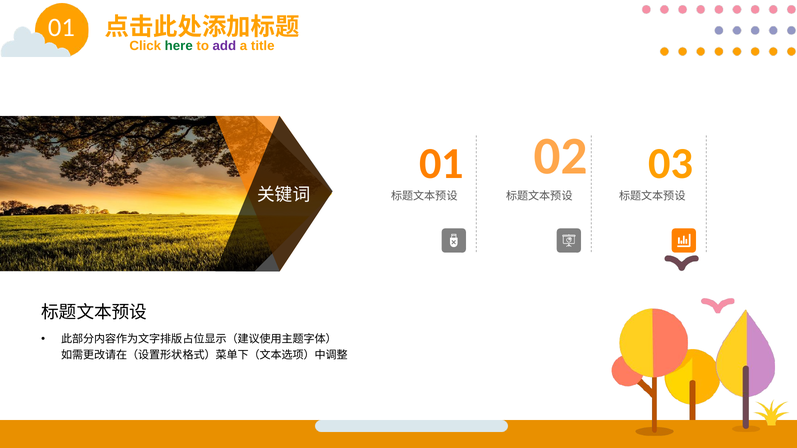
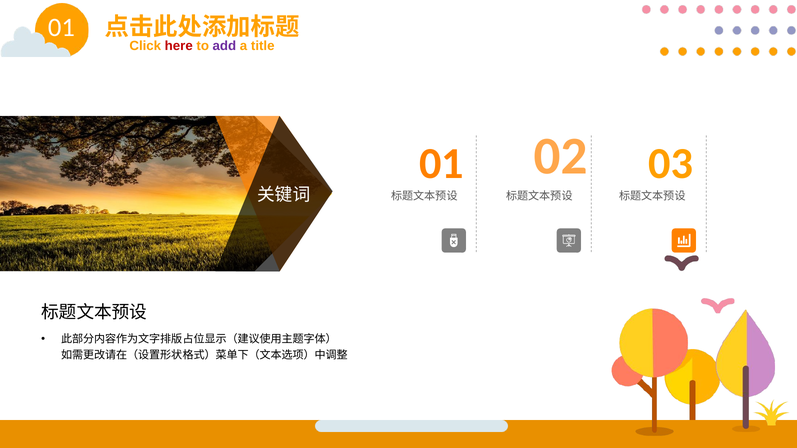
here colour: green -> red (179, 46)
